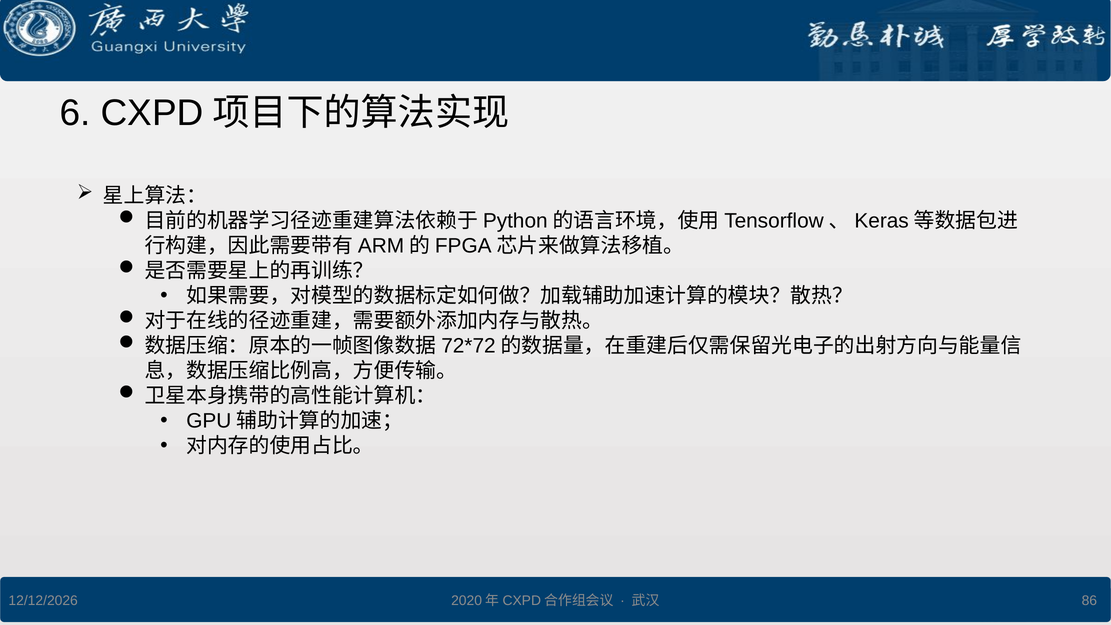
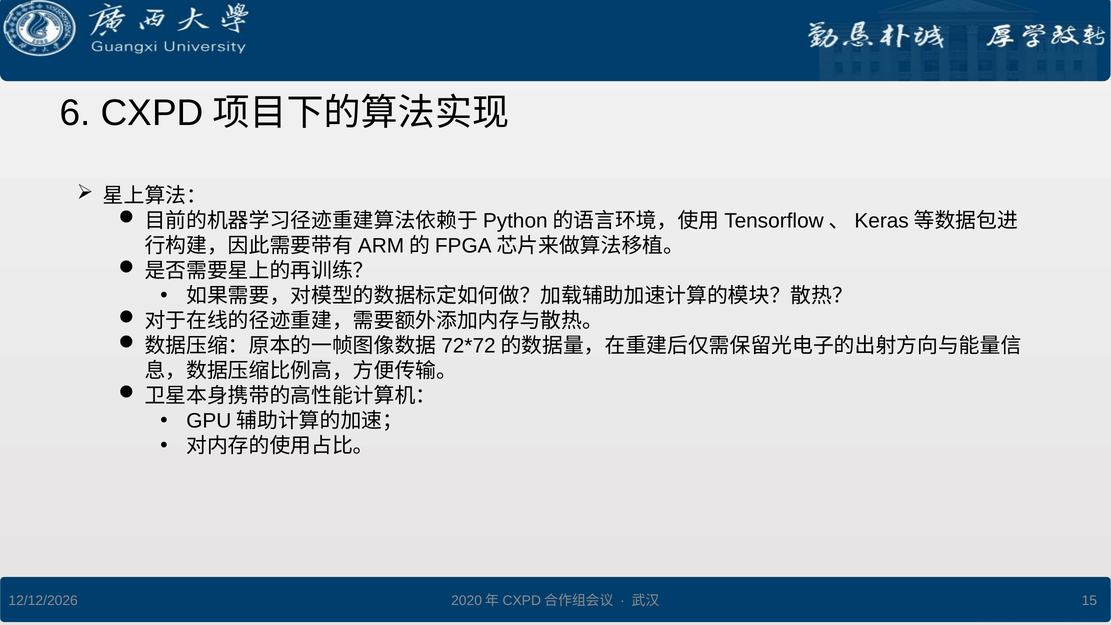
86: 86 -> 15 (1089, 600)
